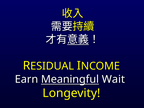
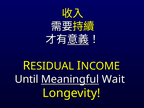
Earn: Earn -> Until (27, 79)
